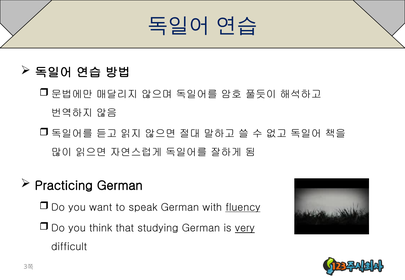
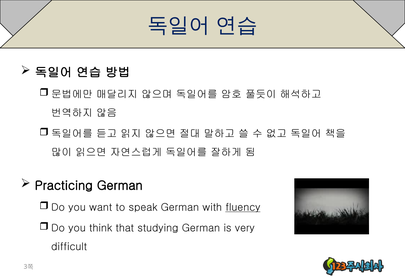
very underline: present -> none (245, 228)
